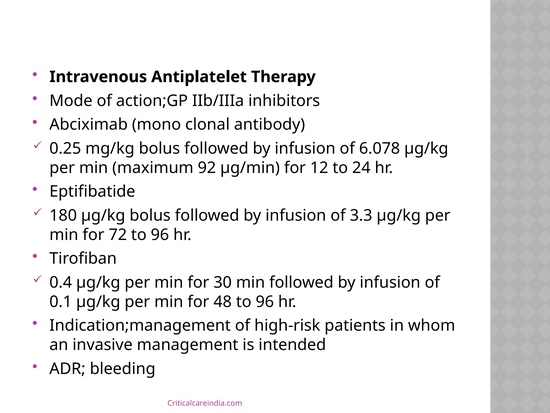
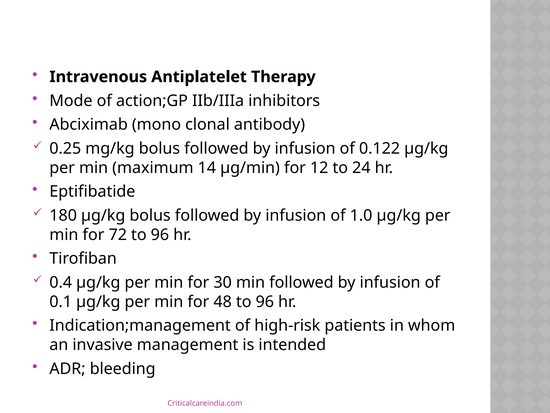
6.078: 6.078 -> 0.122 (380, 148)
92: 92 -> 14 (207, 168)
3.3: 3.3 -> 1.0 (361, 215)
